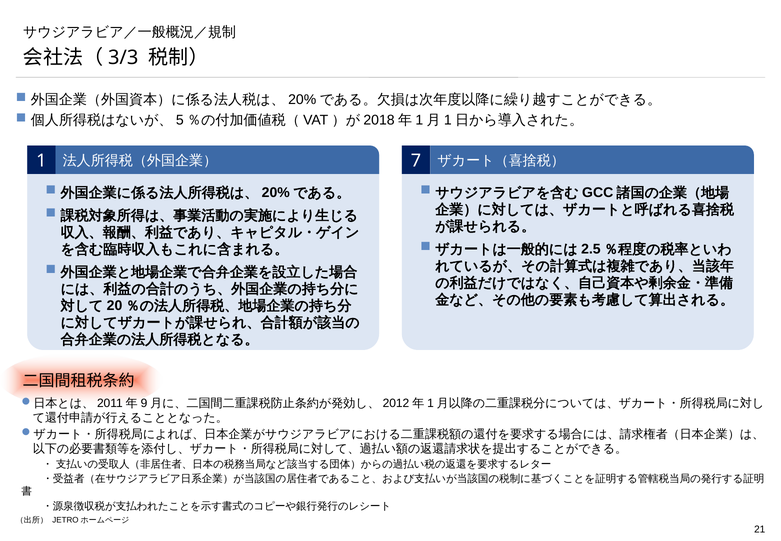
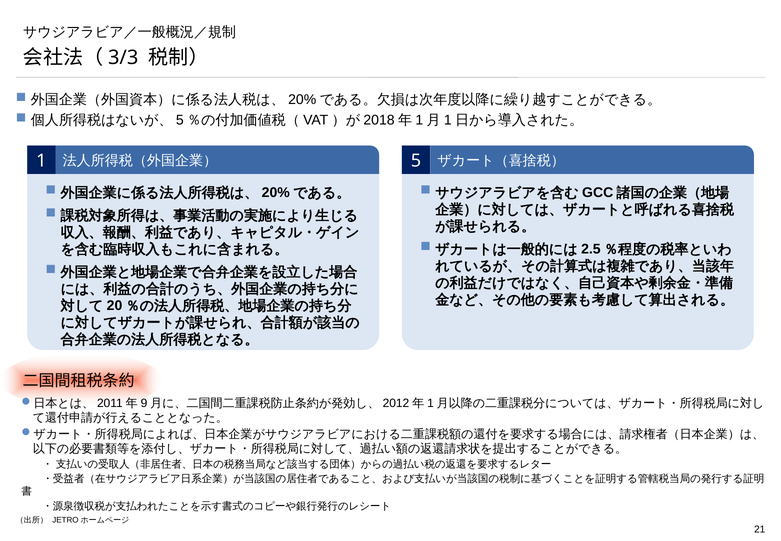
7: 7 -> 5 (416, 161)
